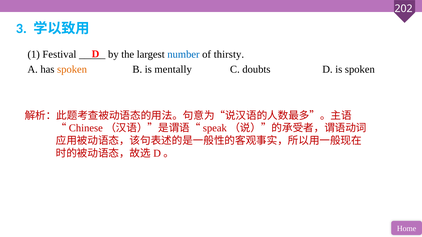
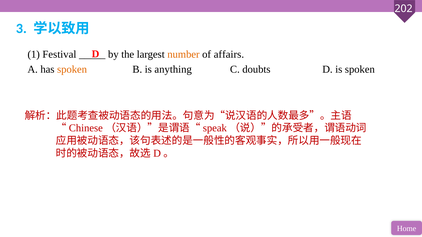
number colour: blue -> orange (183, 54)
thirsty: thirsty -> affairs (229, 54)
mentally: mentally -> anything (173, 69)
